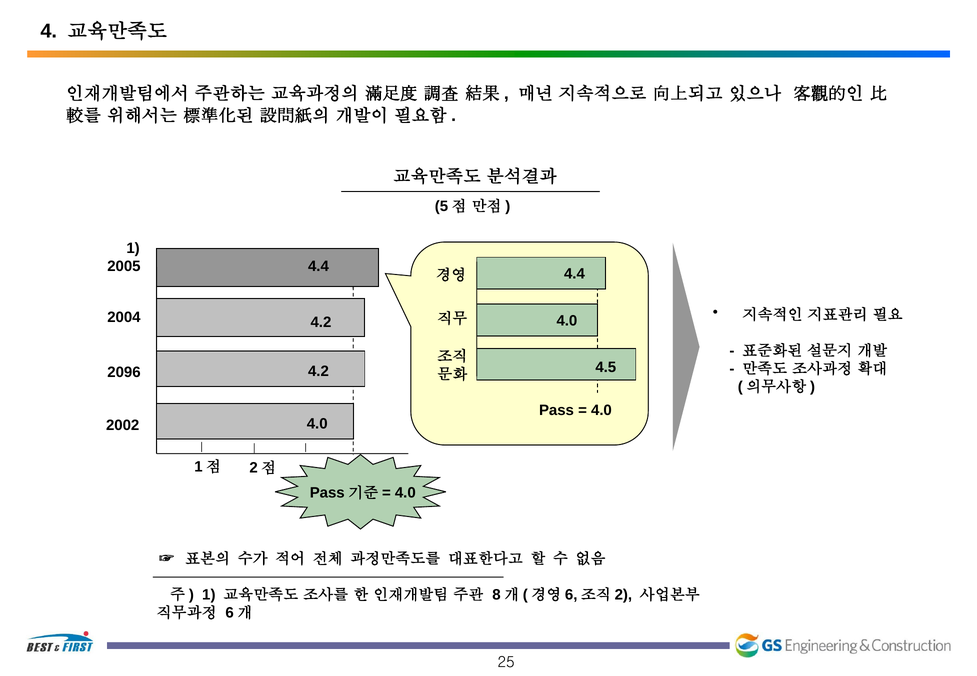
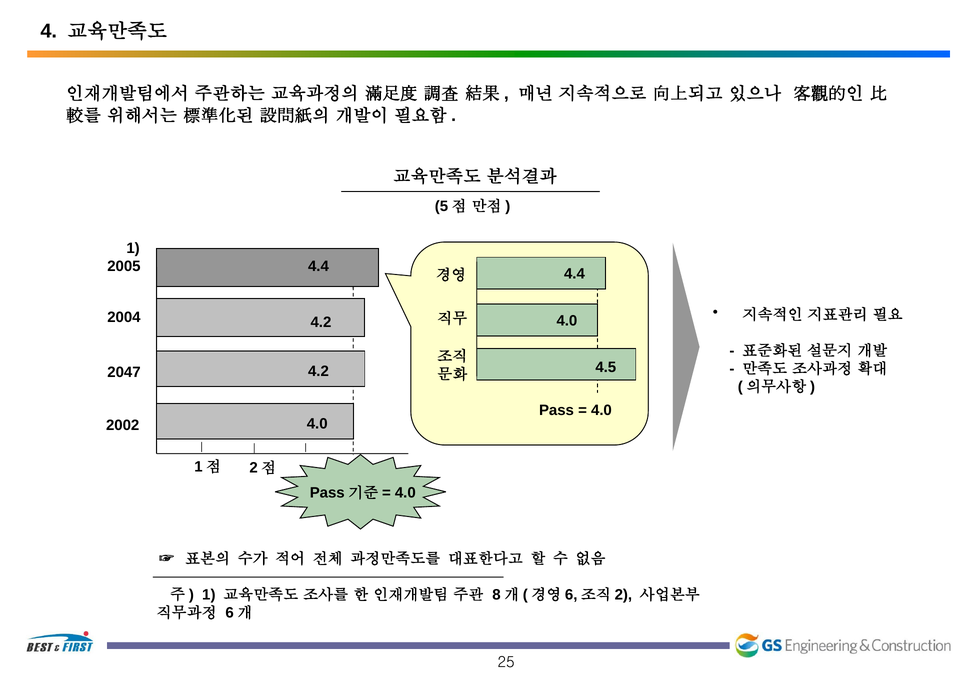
2096: 2096 -> 2047 (124, 373)
